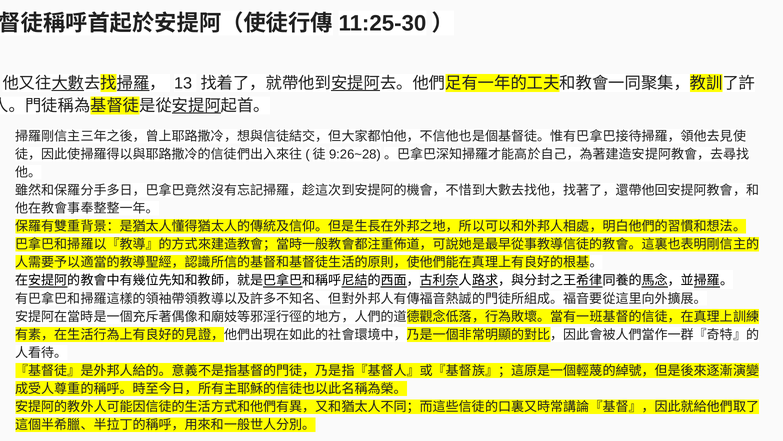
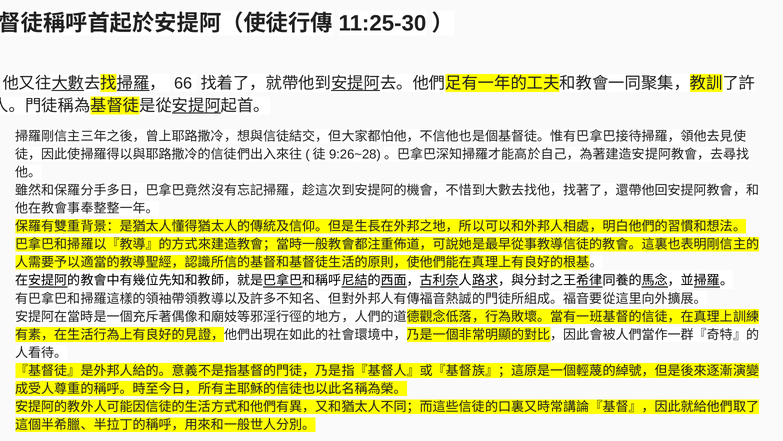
13: 13 -> 66 (183, 83)
